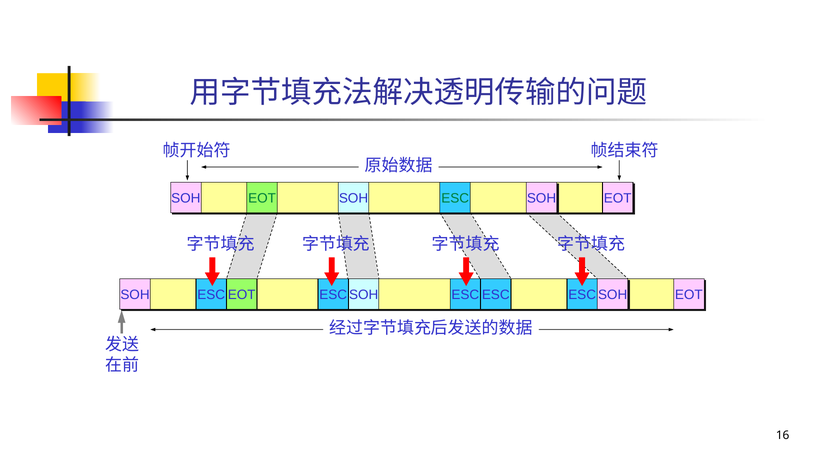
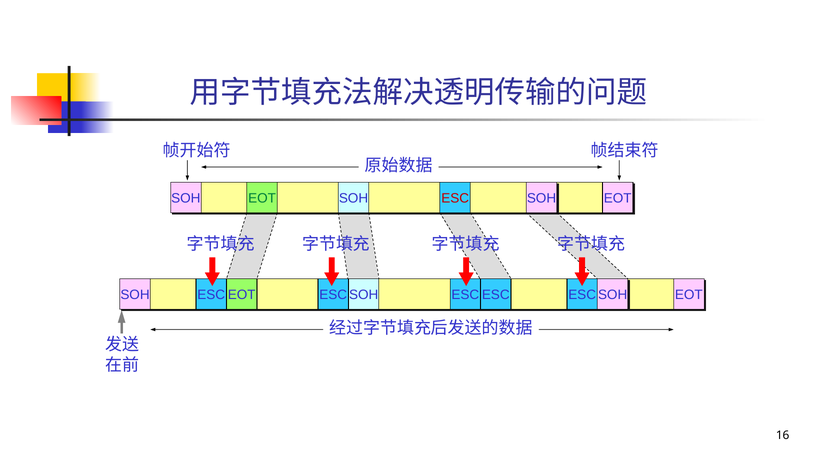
ESC colour: green -> red (455, 199)
